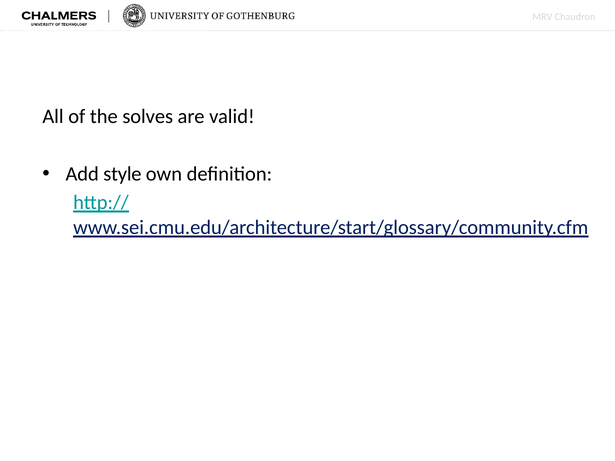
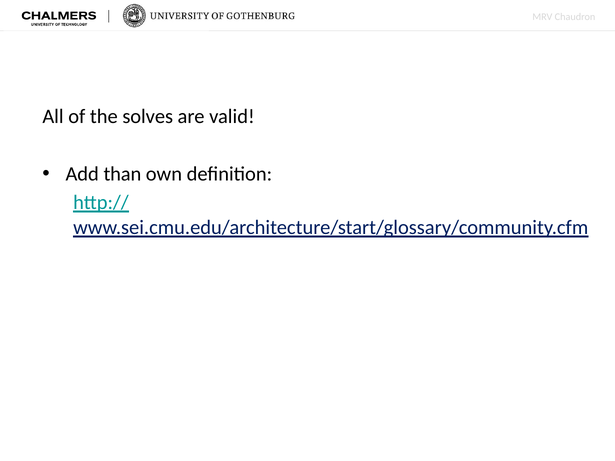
style: style -> than (122, 174)
